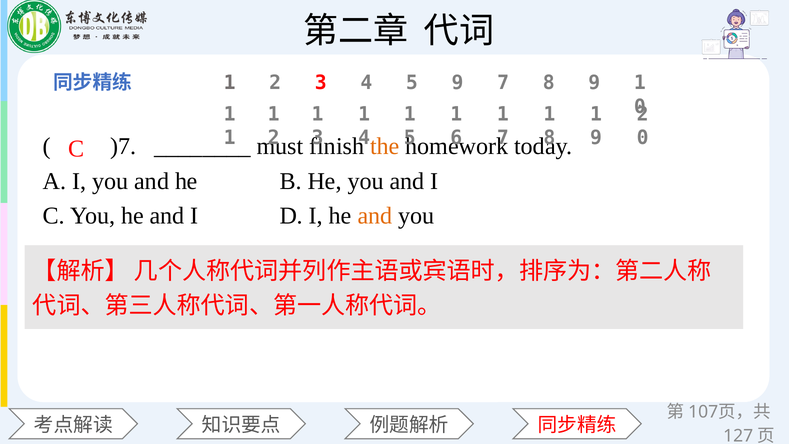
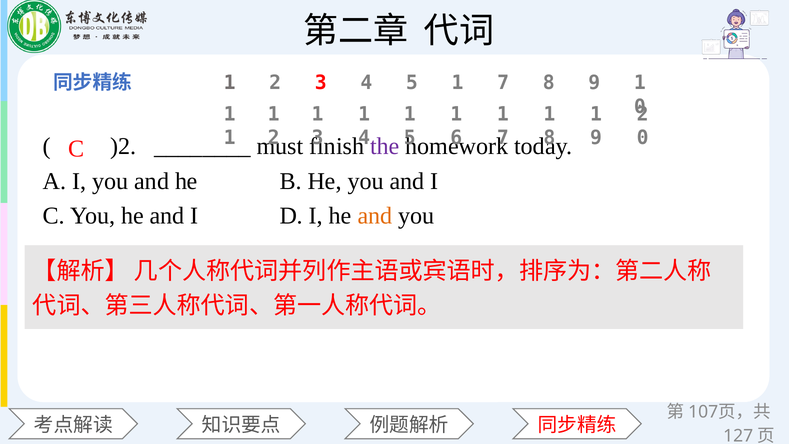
4 5 9: 9 -> 1 (458, 83)
)7: )7 -> )2 (123, 146)
the colour: orange -> purple (385, 146)
